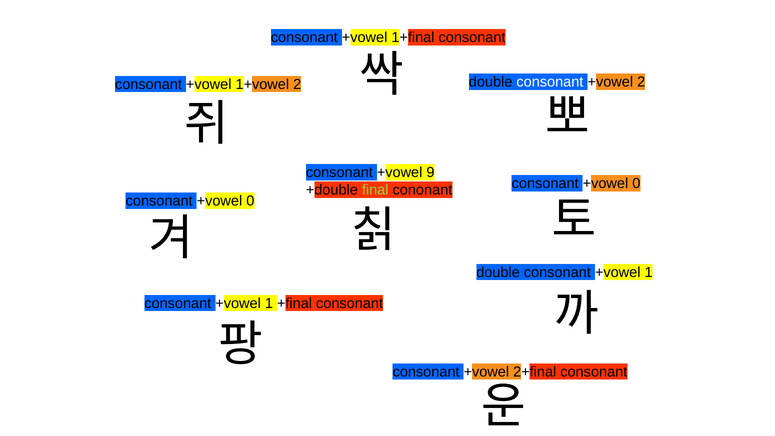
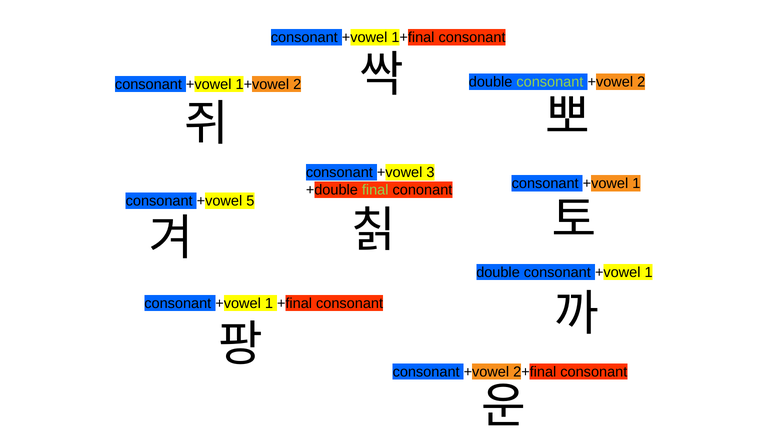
consonant colour: white -> light green (550, 82)
9: 9 -> 3 (431, 172)
0: 0 -> 1 (636, 184)
0: 0 -> 5 (250, 201)
